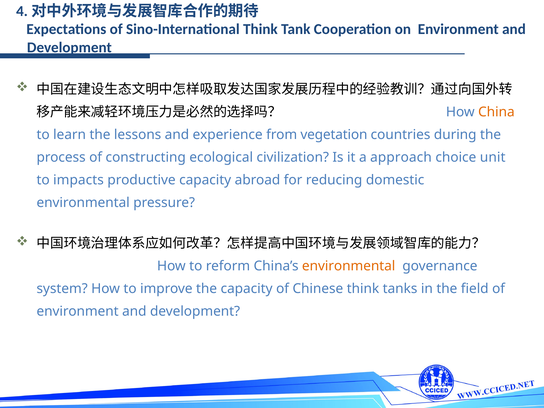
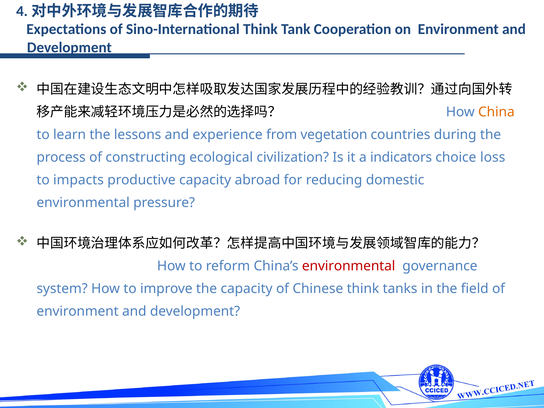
approach: approach -> indicators (401, 157)
unit: unit -> loss (493, 157)
environmental colour: orange -> red (349, 266)
